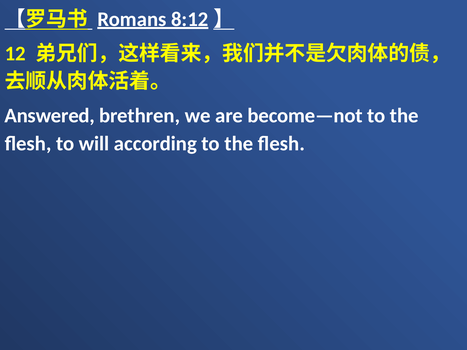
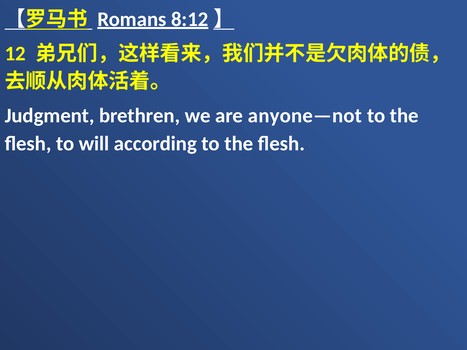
Answered: Answered -> Judgment (50, 116)
become—not: become—not -> anyone—not (305, 116)
